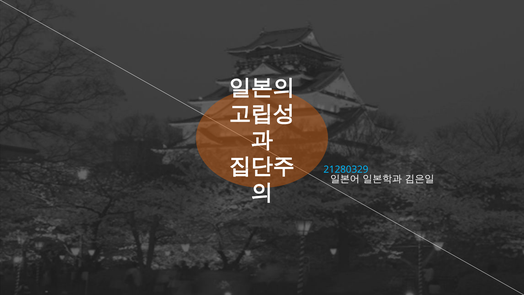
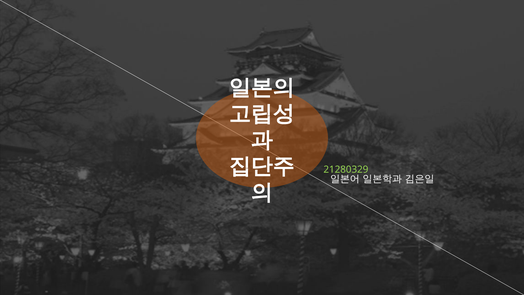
21280329 colour: light blue -> light green (346, 169)
